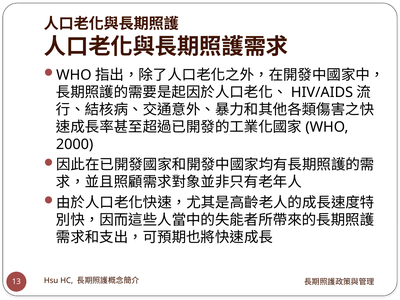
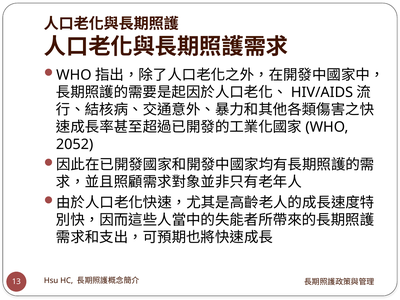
2000: 2000 -> 2052 (75, 144)
